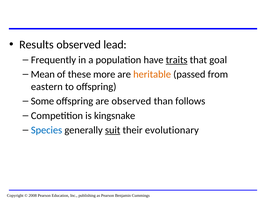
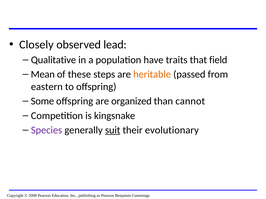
Results: Results -> Closely (36, 45)
Frequently: Frequently -> Qualitative (53, 60)
traits underline: present -> none (177, 60)
goal: goal -> field (218, 60)
more: more -> steps (104, 74)
are observed: observed -> organized (131, 101)
follows: follows -> cannot (190, 101)
Species colour: blue -> purple (47, 130)
